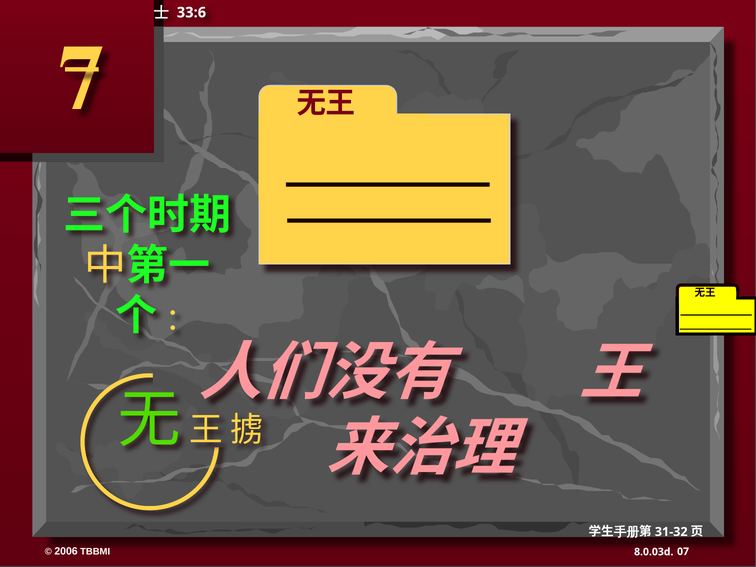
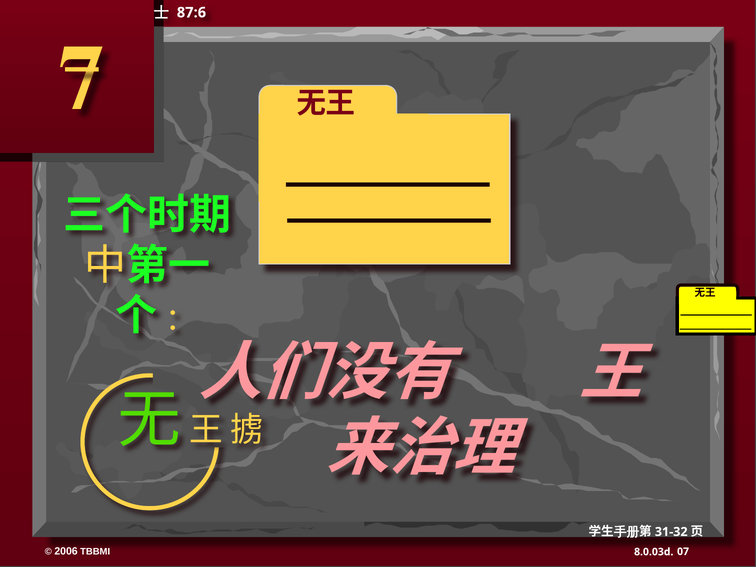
33:6: 33:6 -> 87:6 (191, 13)
